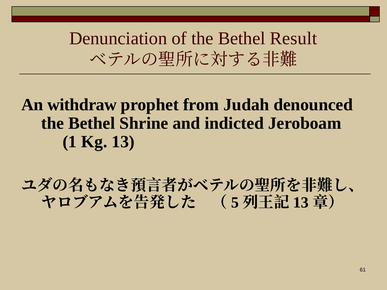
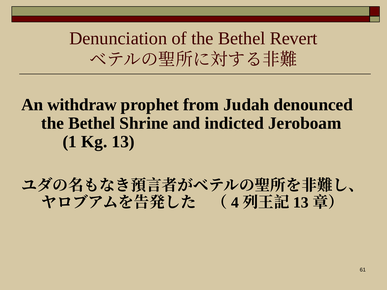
Result: Result -> Revert (294, 39)
5: 5 -> 4 (235, 203)
